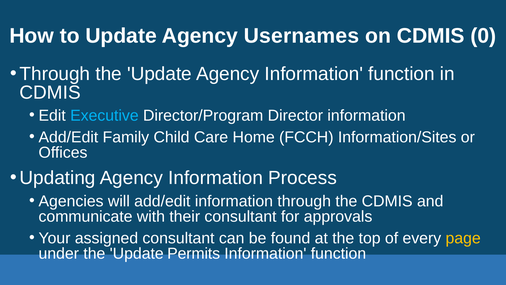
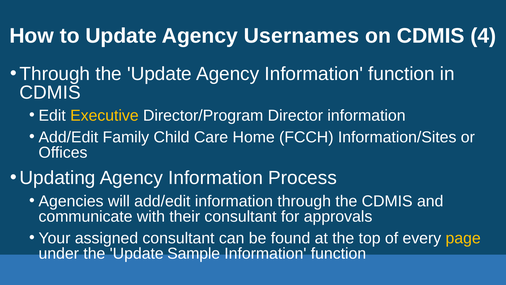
0: 0 -> 4 (483, 36)
Executive colour: light blue -> yellow (104, 116)
Permits: Permits -> Sample (194, 253)
